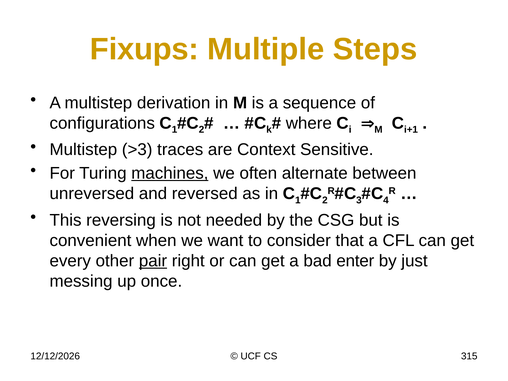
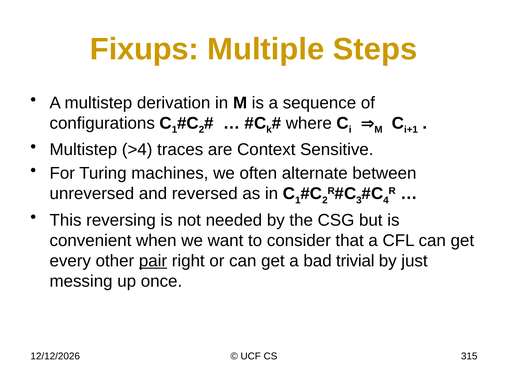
>3: >3 -> >4 (137, 150)
machines underline: present -> none (170, 173)
enter: enter -> trivial (355, 261)
